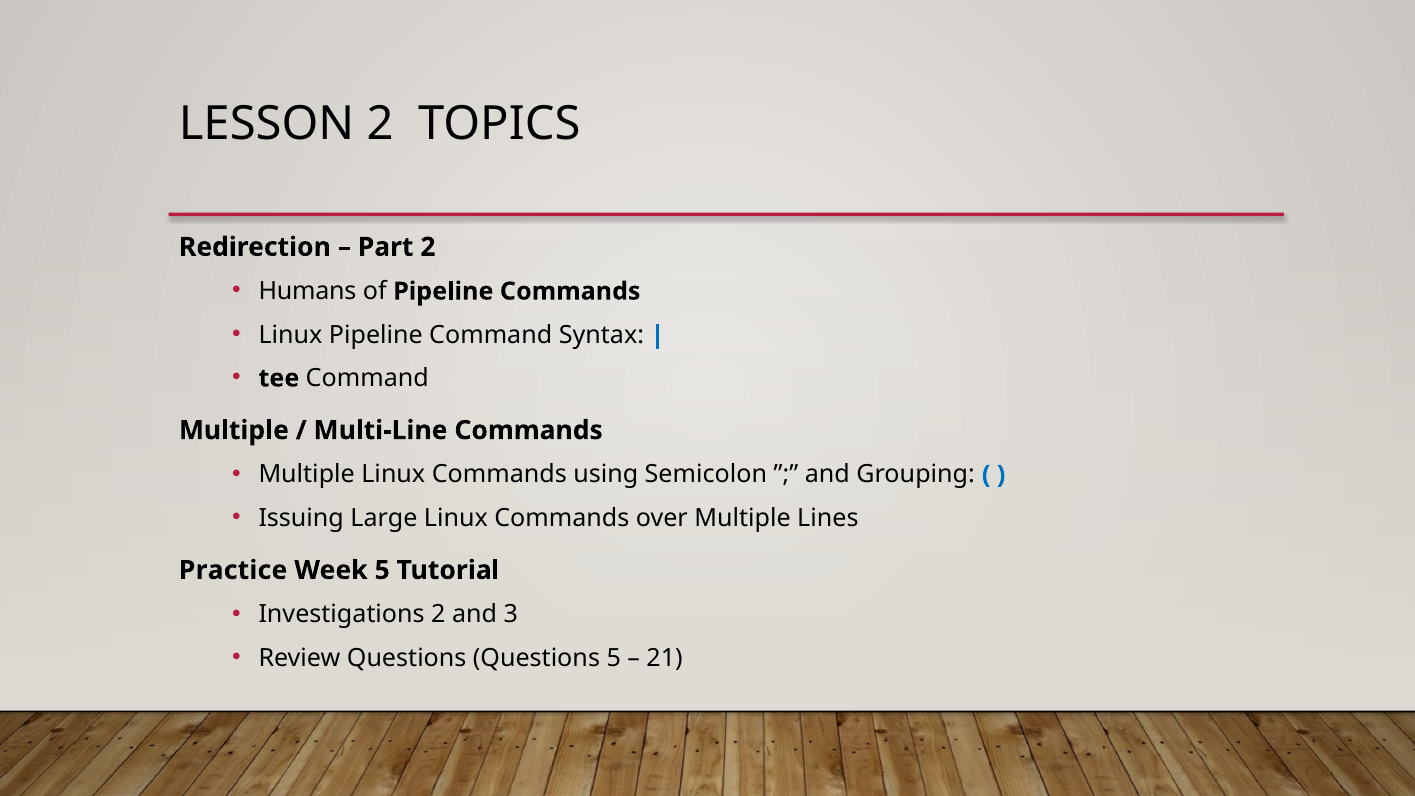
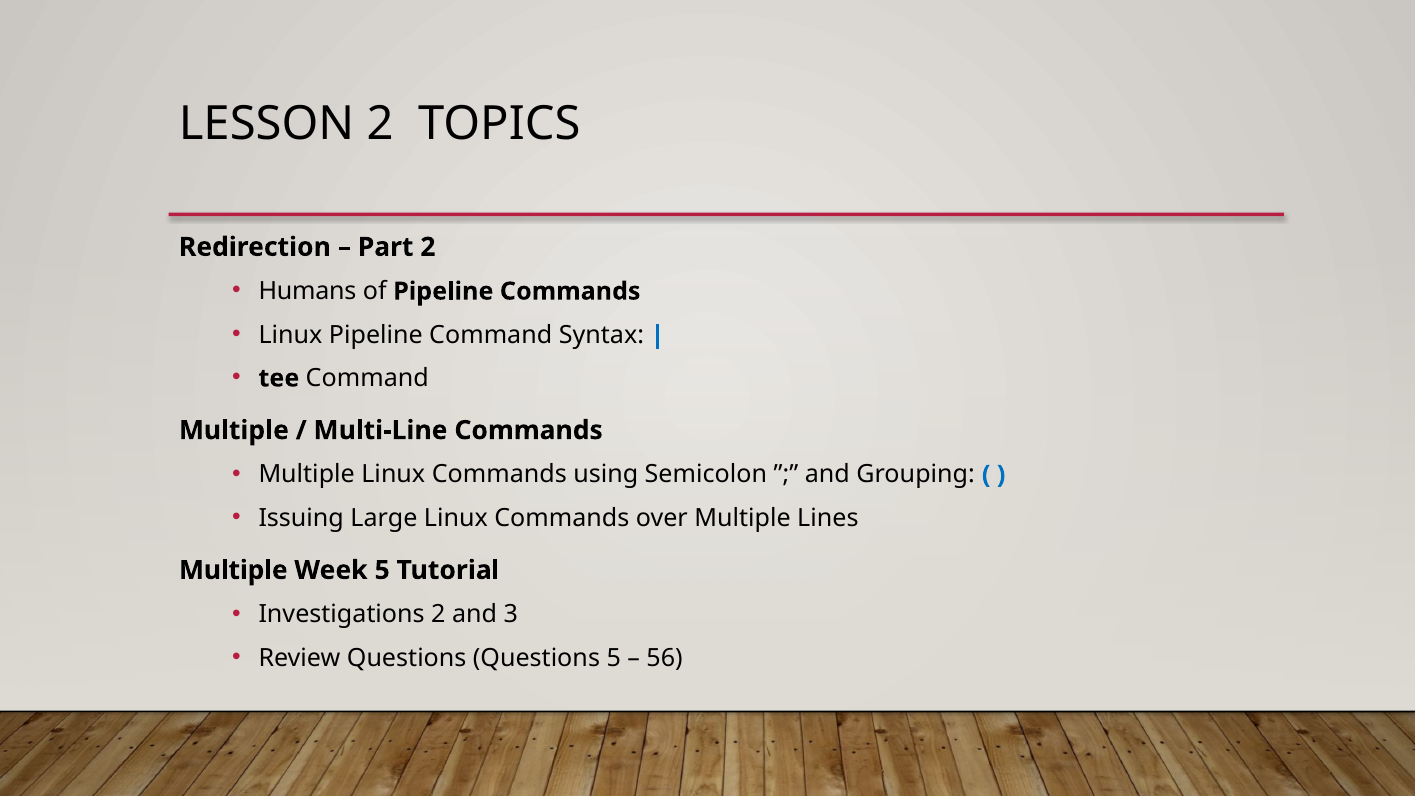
Practice: Practice -> Multiple (233, 570)
21: 21 -> 56 (665, 658)
